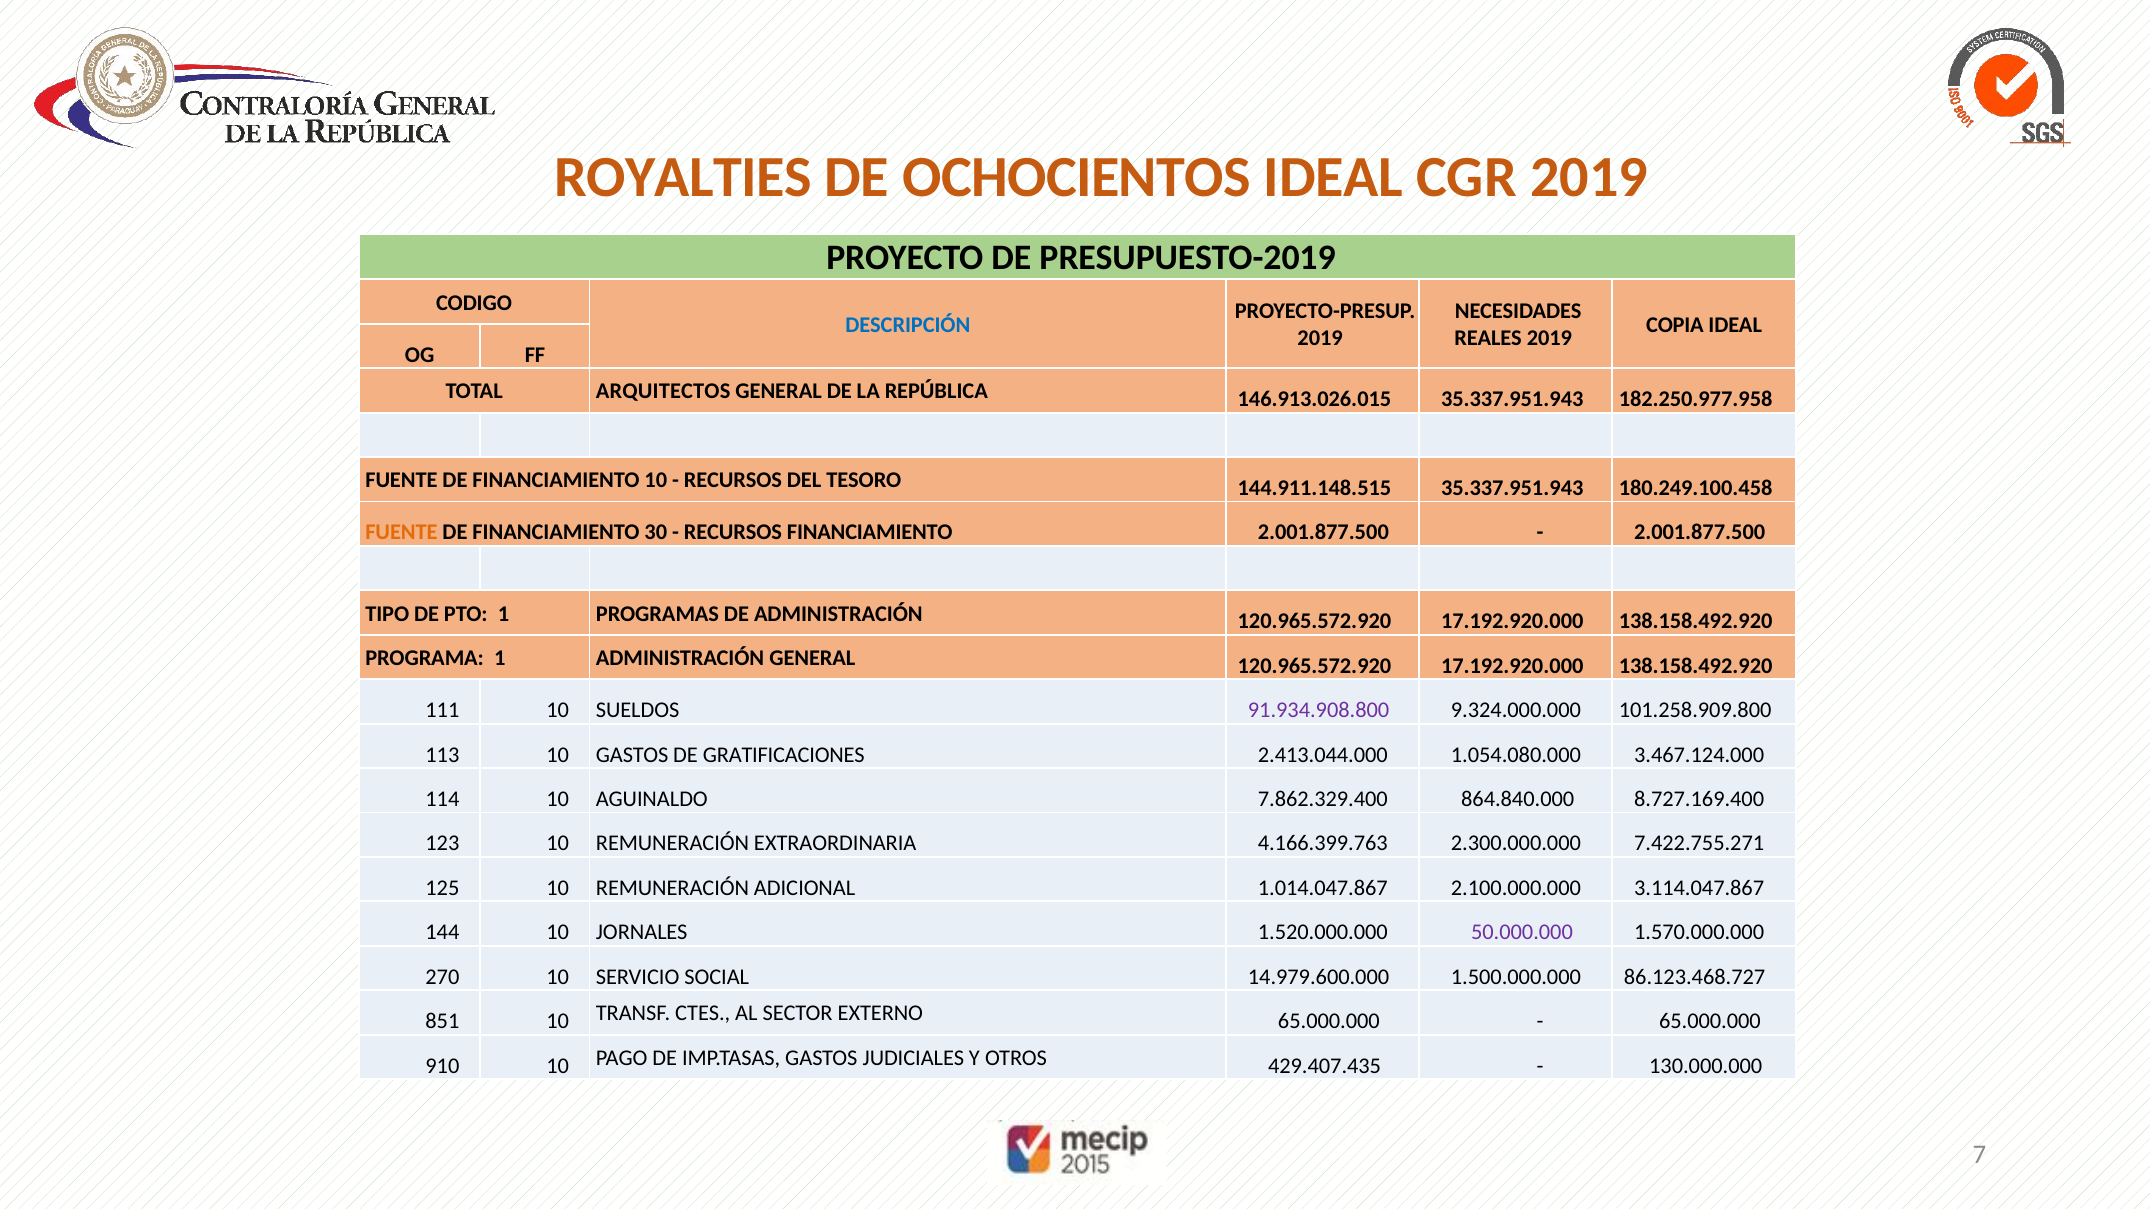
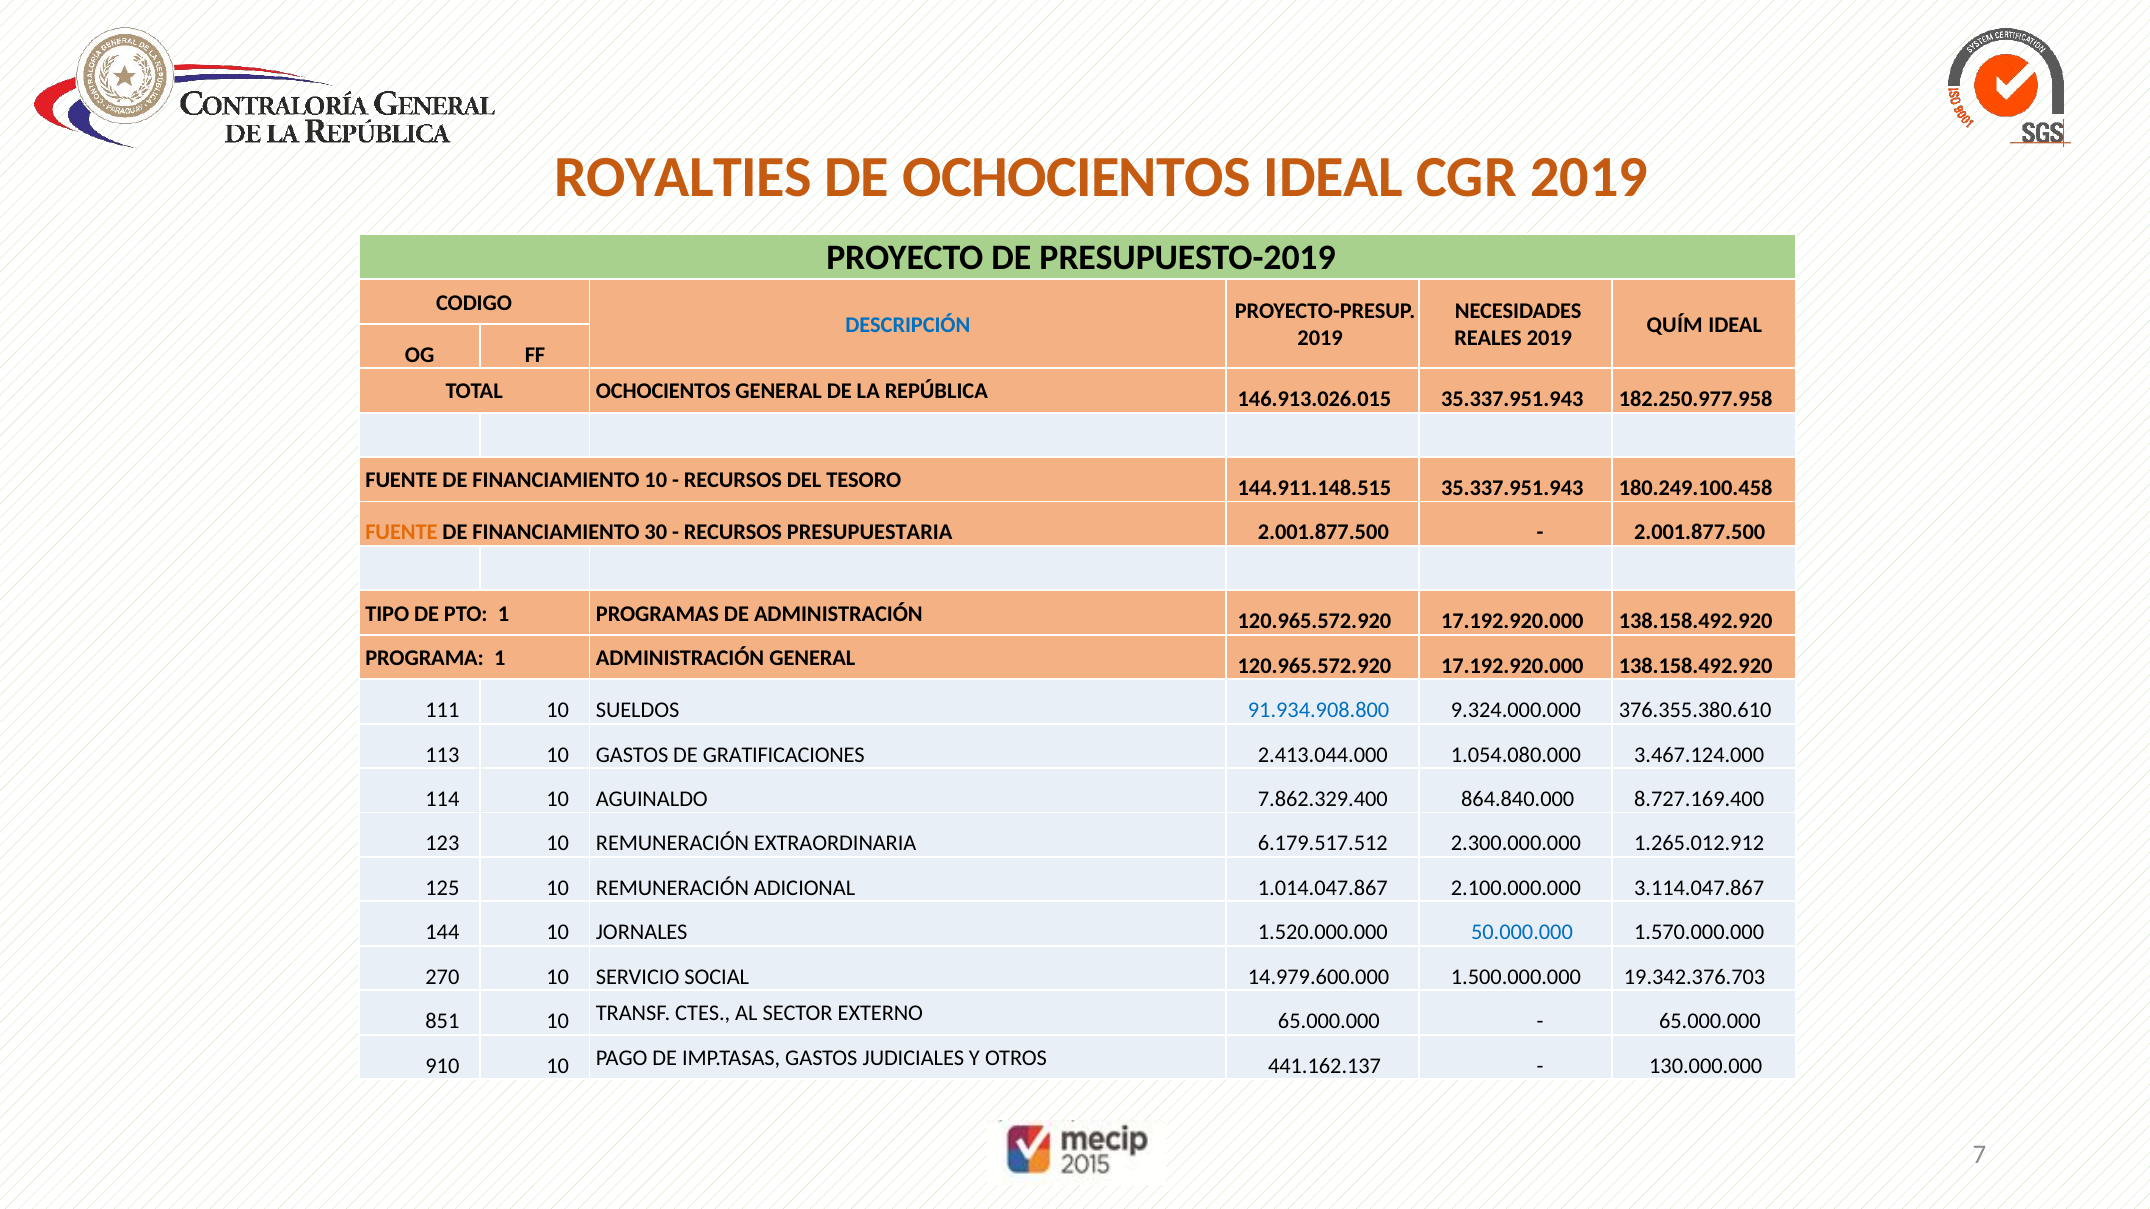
COPIA: COPIA -> QUÍM (1675, 325)
TOTAL ARQUITECTOS: ARQUITECTOS -> OCHOCIENTOS (663, 392)
RECURSOS FINANCIAMIENTO: FINANCIAMIENTO -> PRESUPUESTARIA (870, 533)
91.934.908.800 colour: purple -> blue (1319, 710)
101.258.909.800: 101.258.909.800 -> 376.355.380.610 (1695, 710)
4.166.399.763: 4.166.399.763 -> 6.179.517.512 (1323, 844)
7.422.755.271: 7.422.755.271 -> 1.265.012.912 (1699, 844)
50.000.000 colour: purple -> blue (1522, 933)
86.123.468.727: 86.123.468.727 -> 19.342.376.703 (1695, 977)
429.407.435: 429.407.435 -> 441.162.137 (1325, 1066)
